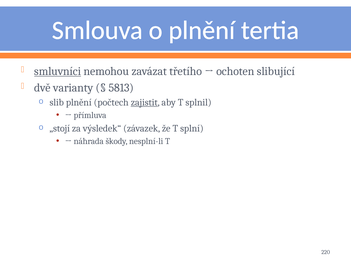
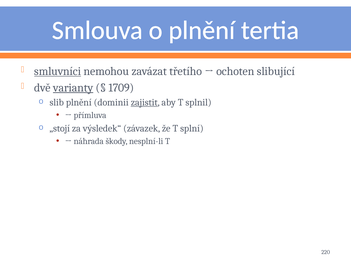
varianty underline: none -> present (73, 87)
5813: 5813 -> 1709 (121, 87)
počtech: počtech -> dominii (111, 102)
